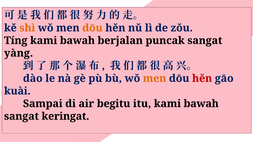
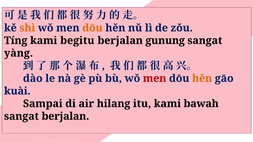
bawah: bawah -> begitu (77, 41)
puncak: puncak -> gunung (165, 41)
men colour: orange -> red (155, 79)
hěn colour: red -> orange (202, 79)
begitu: begitu -> hilang (114, 104)
sangat keringat: keringat -> berjalan (65, 117)
